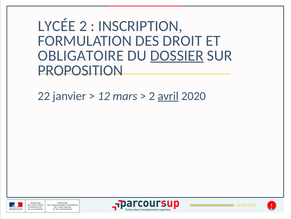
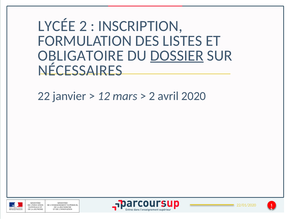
DROIT: DROIT -> LISTES (182, 41)
PROPOSITION: PROPOSITION -> NÉCESSAIRES (80, 70)
avril underline: present -> none (168, 96)
